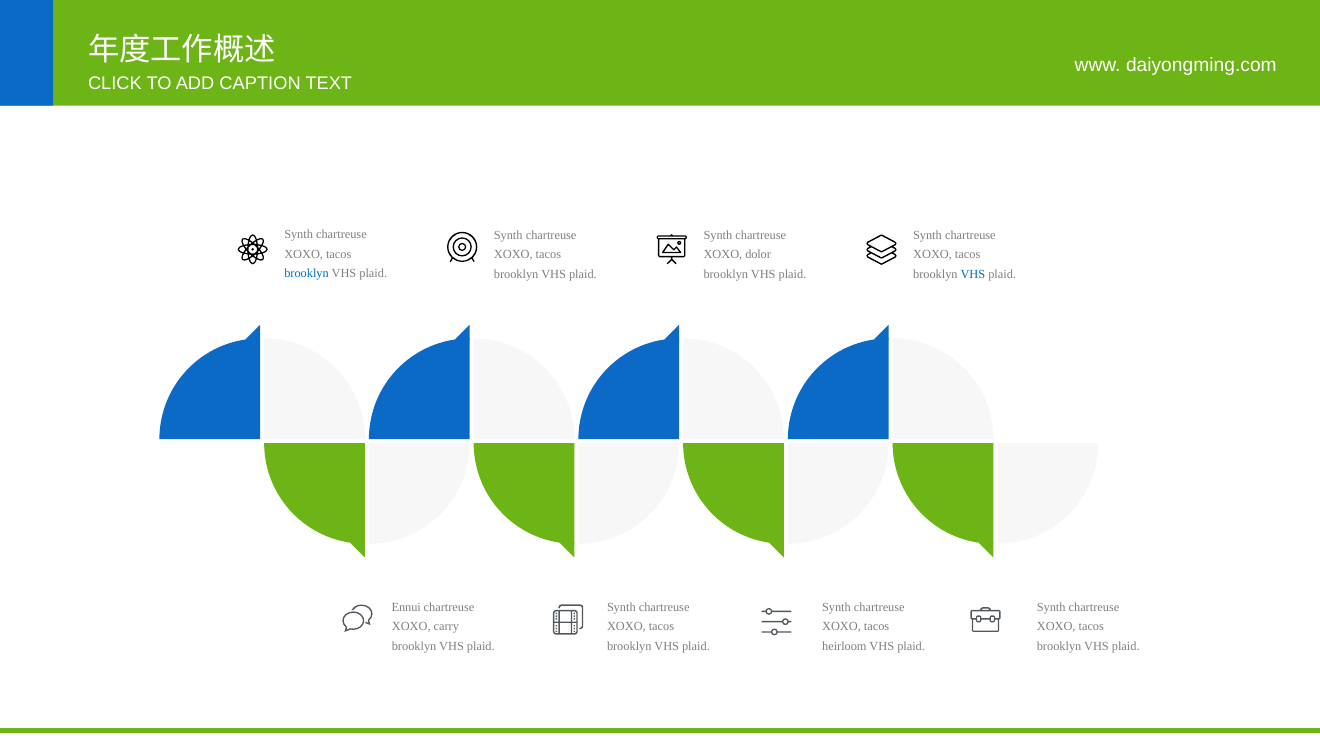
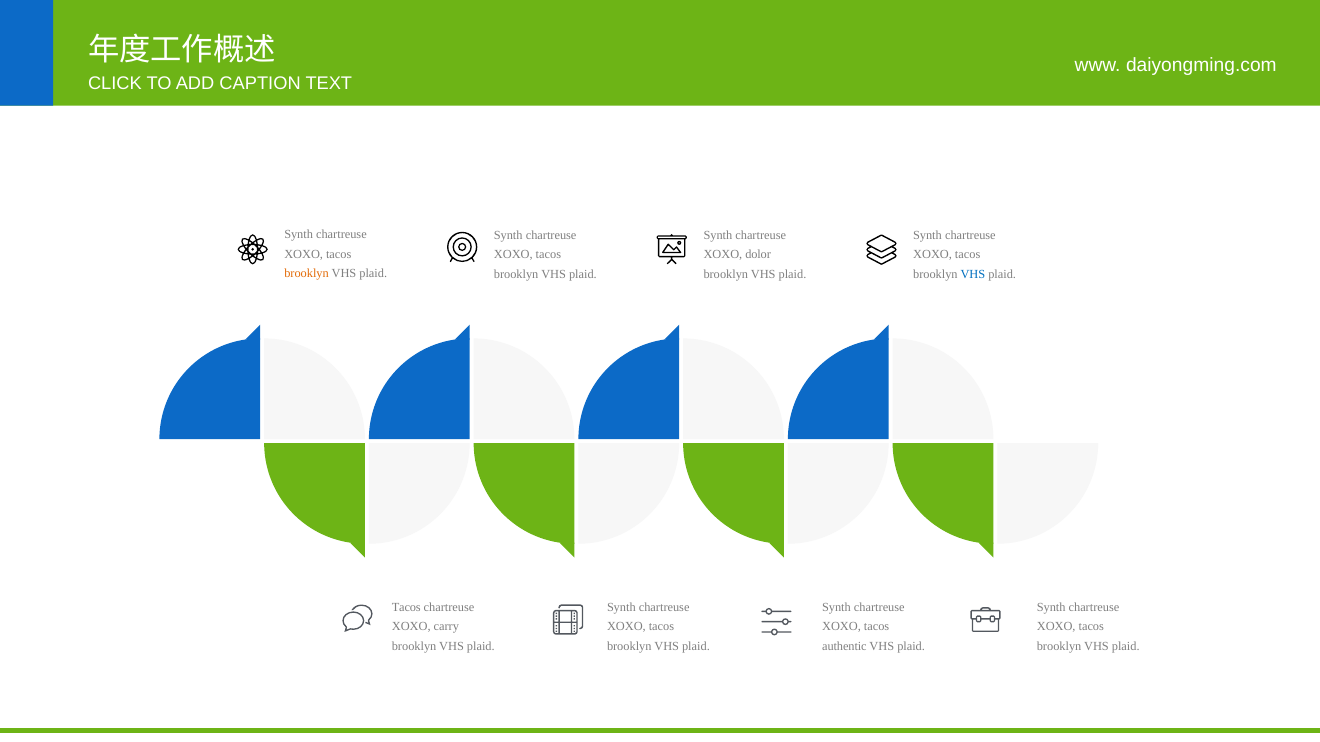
brooklyn colour: blue -> orange (307, 273)
Ennui: Ennui -> Tacos (406, 608)
heirloom: heirloom -> authentic (844, 647)
